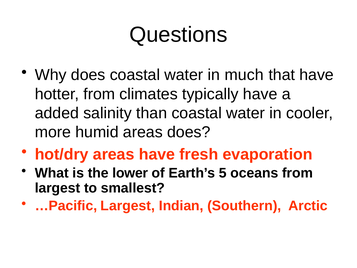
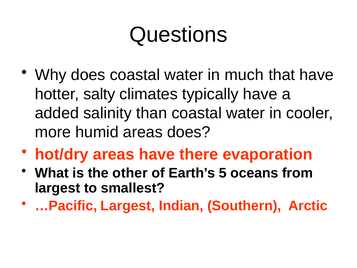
hotter from: from -> salty (99, 94)
fresh: fresh -> there (199, 154)
lower: lower -> other (130, 173)
